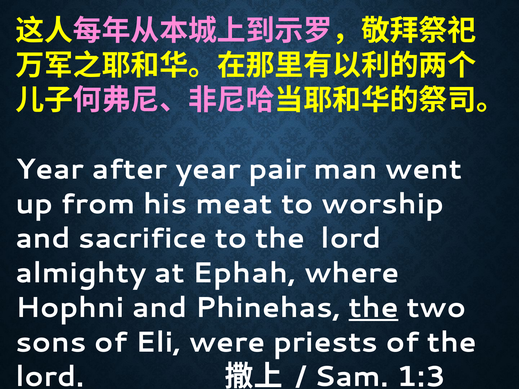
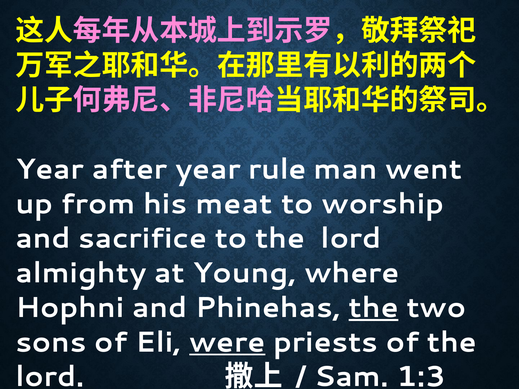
pair: pair -> rule (277, 169)
Ephah: Ephah -> Young (245, 273)
were underline: none -> present (227, 342)
